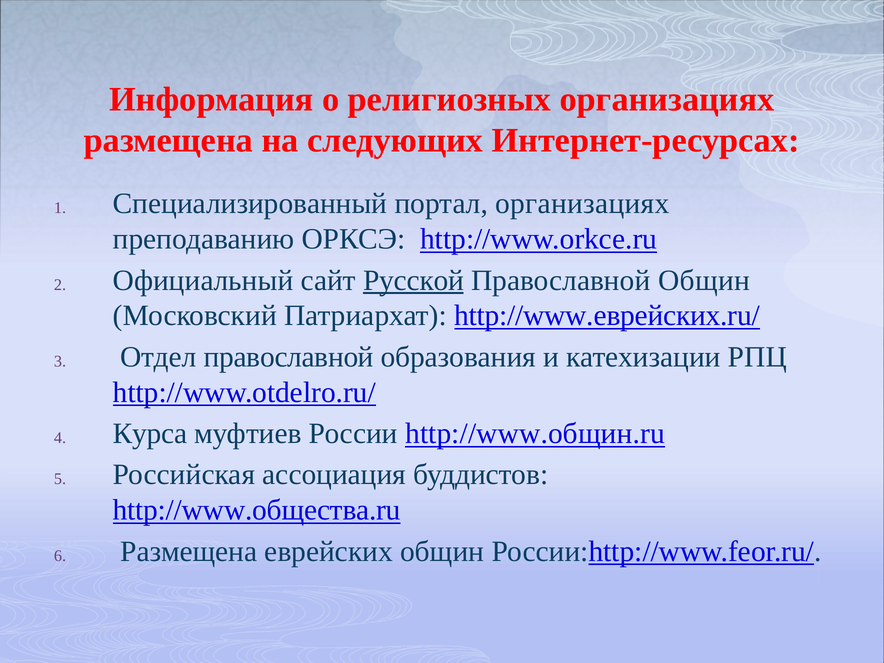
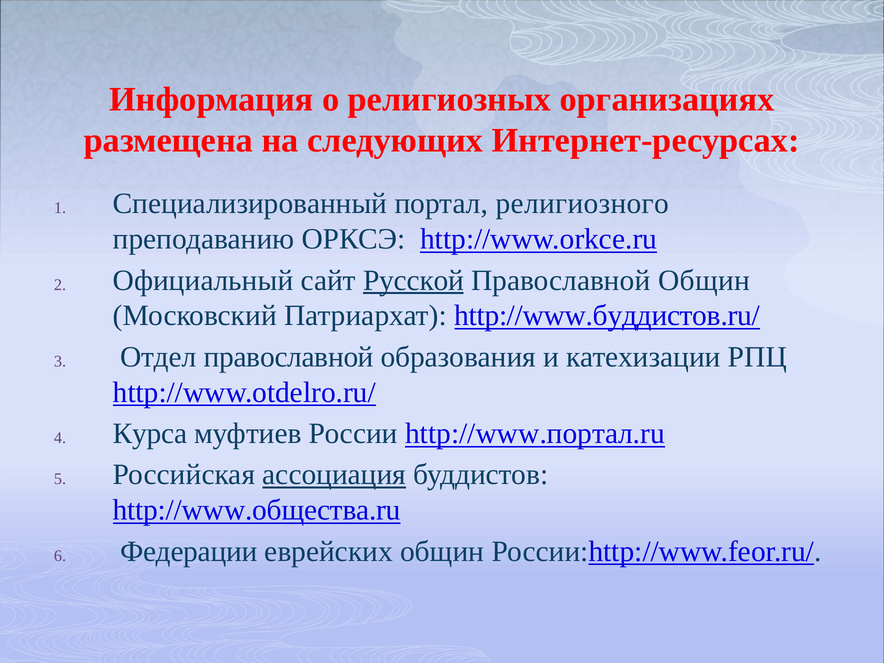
портал организациях: организациях -> религиозного (582, 204)
http://www.еврейских.ru/: http://www.еврейских.ru/ -> http://www.буддистов.ru/ (607, 316)
http://www.общин.ru: http://www.общин.ru -> http://www.портал.ru (535, 434)
ассоциация underline: none -> present (334, 475)
Размещена: Размещена -> Федерации (189, 551)
